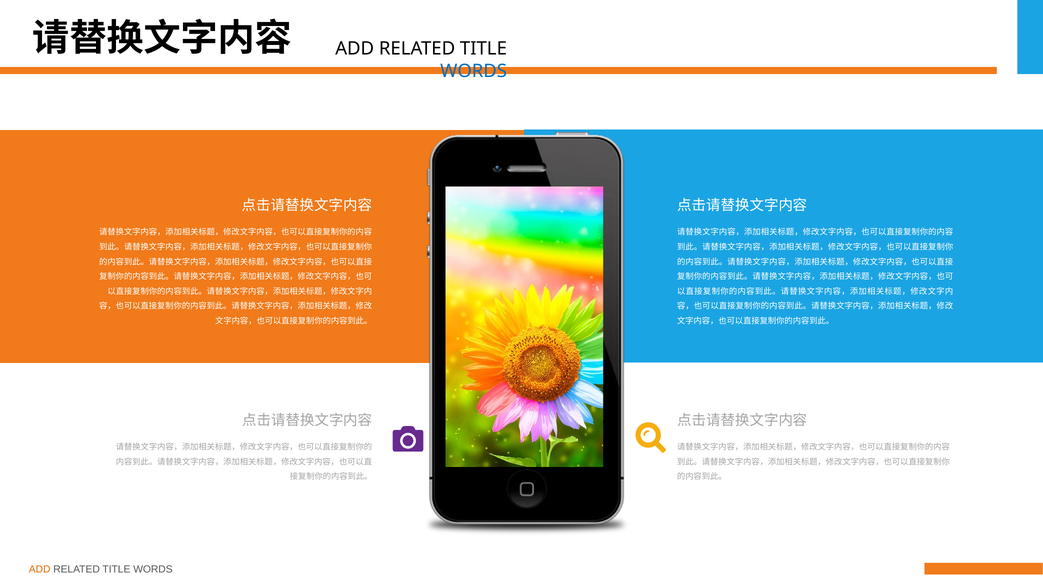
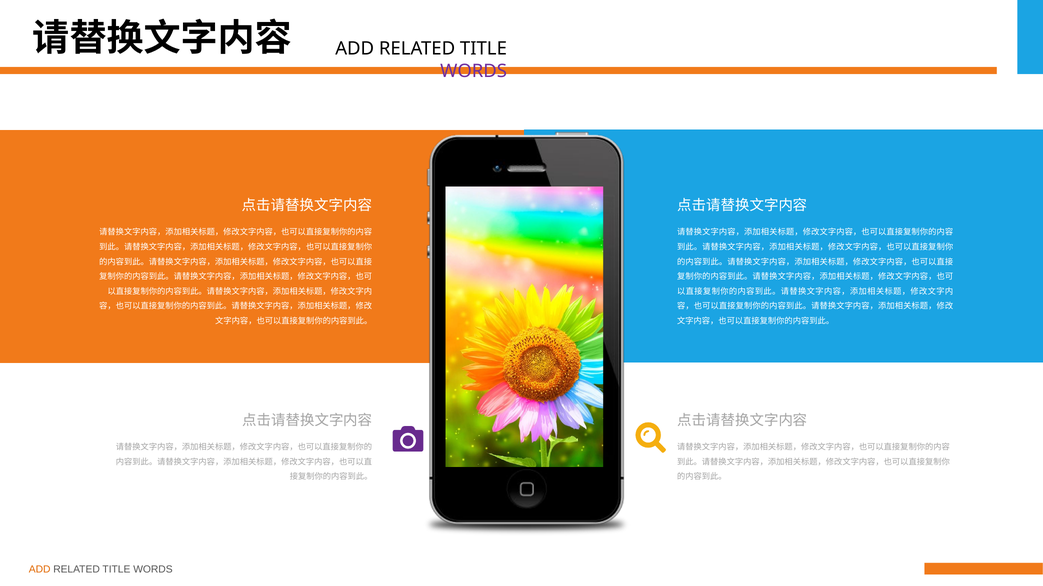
WORDS colour: blue -> purple (474, 71)
